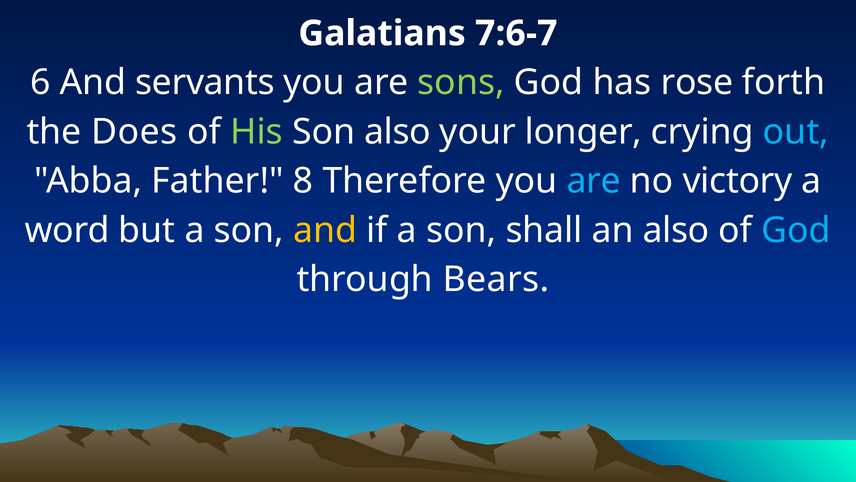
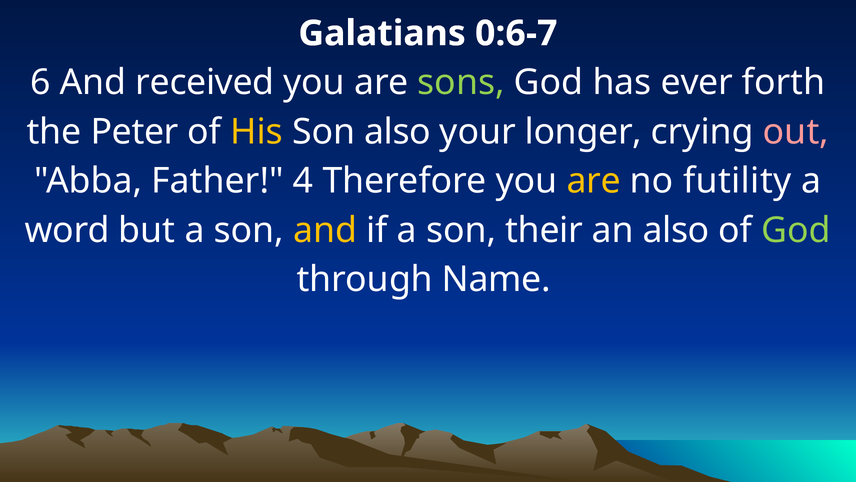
7:6-7: 7:6-7 -> 0:6-7 (516, 33)
servants: servants -> received (205, 83)
rose: rose -> ever (697, 83)
Does: Does -> Peter (135, 132)
His colour: light green -> yellow (257, 132)
out colour: light blue -> pink (796, 132)
8: 8 -> 4 (303, 181)
are colour: light blue -> yellow (594, 181)
victory: victory -> futility (737, 181)
shall: shall -> their (544, 230)
God colour: light blue -> light green (796, 230)
Bears: Bears -> Name (496, 279)
